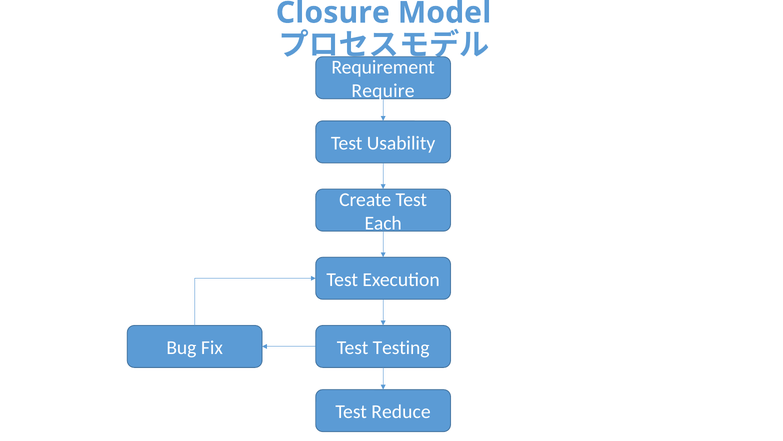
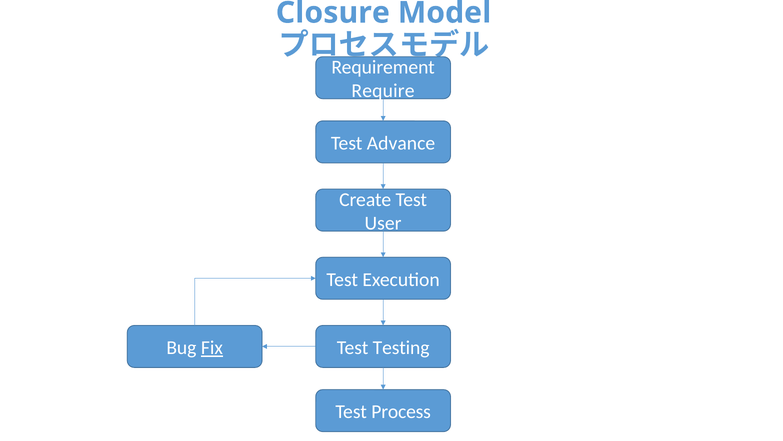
Usability: Usability -> Advance (401, 143)
Each: Each -> User (383, 223)
Fix underline: none -> present (212, 347)
Reduce: Reduce -> Process (401, 411)
